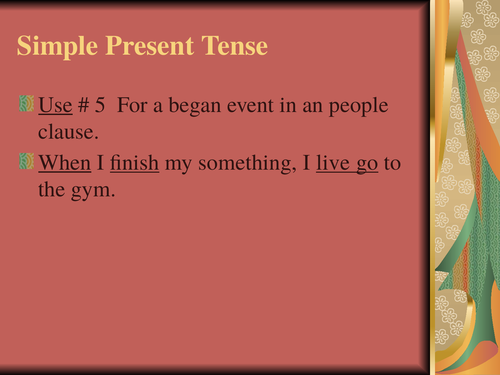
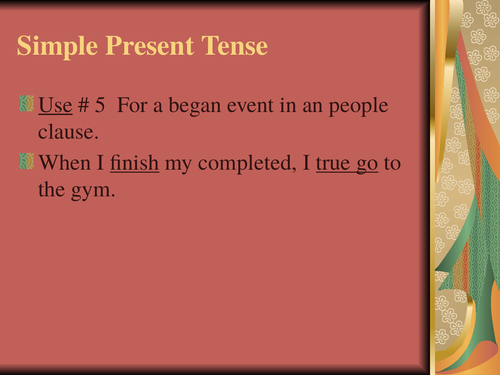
When underline: present -> none (65, 163)
something: something -> completed (248, 163)
live: live -> true (333, 163)
